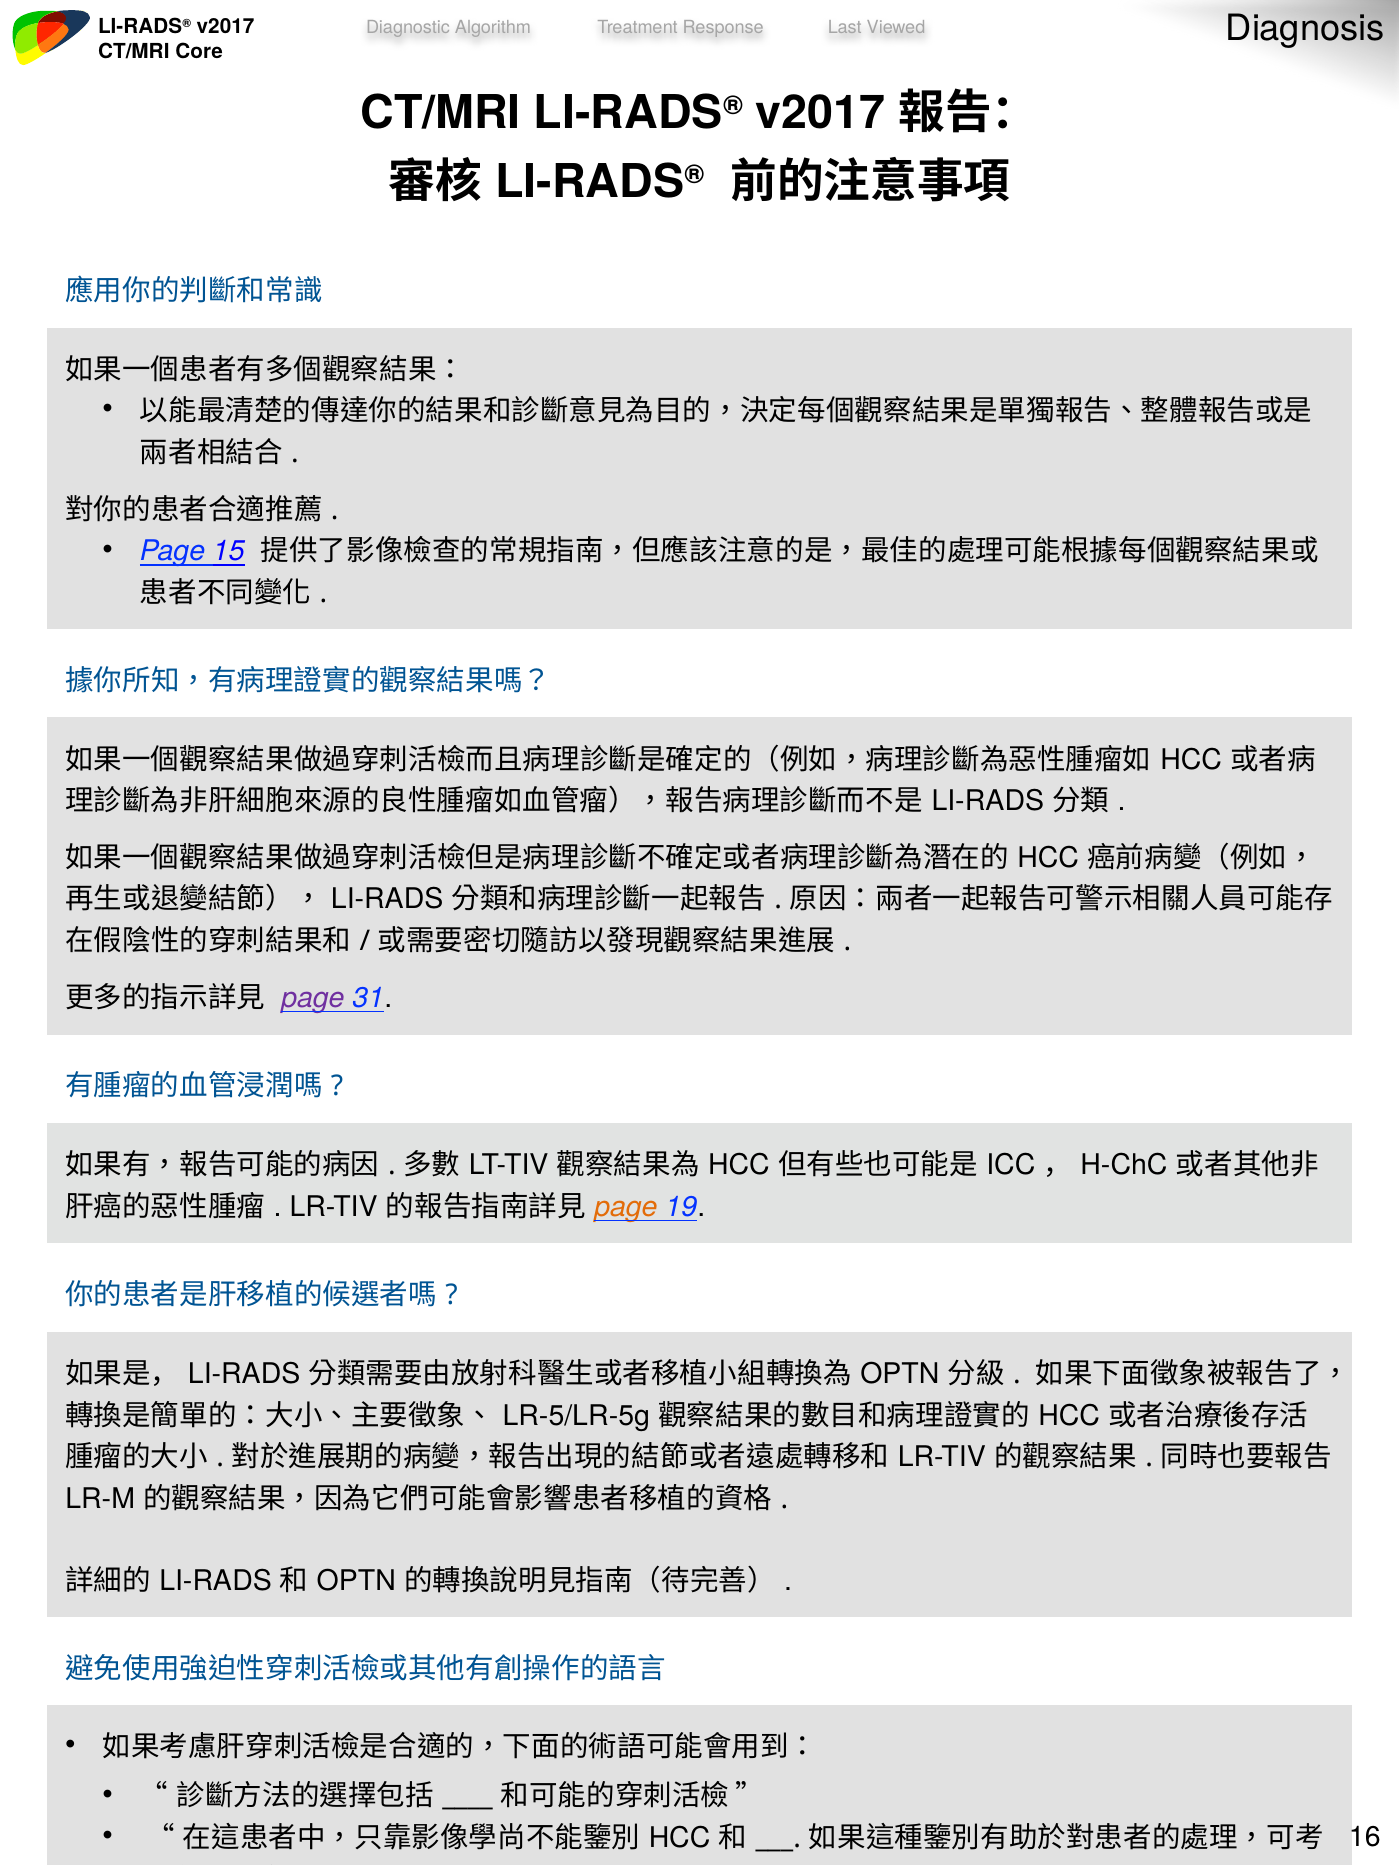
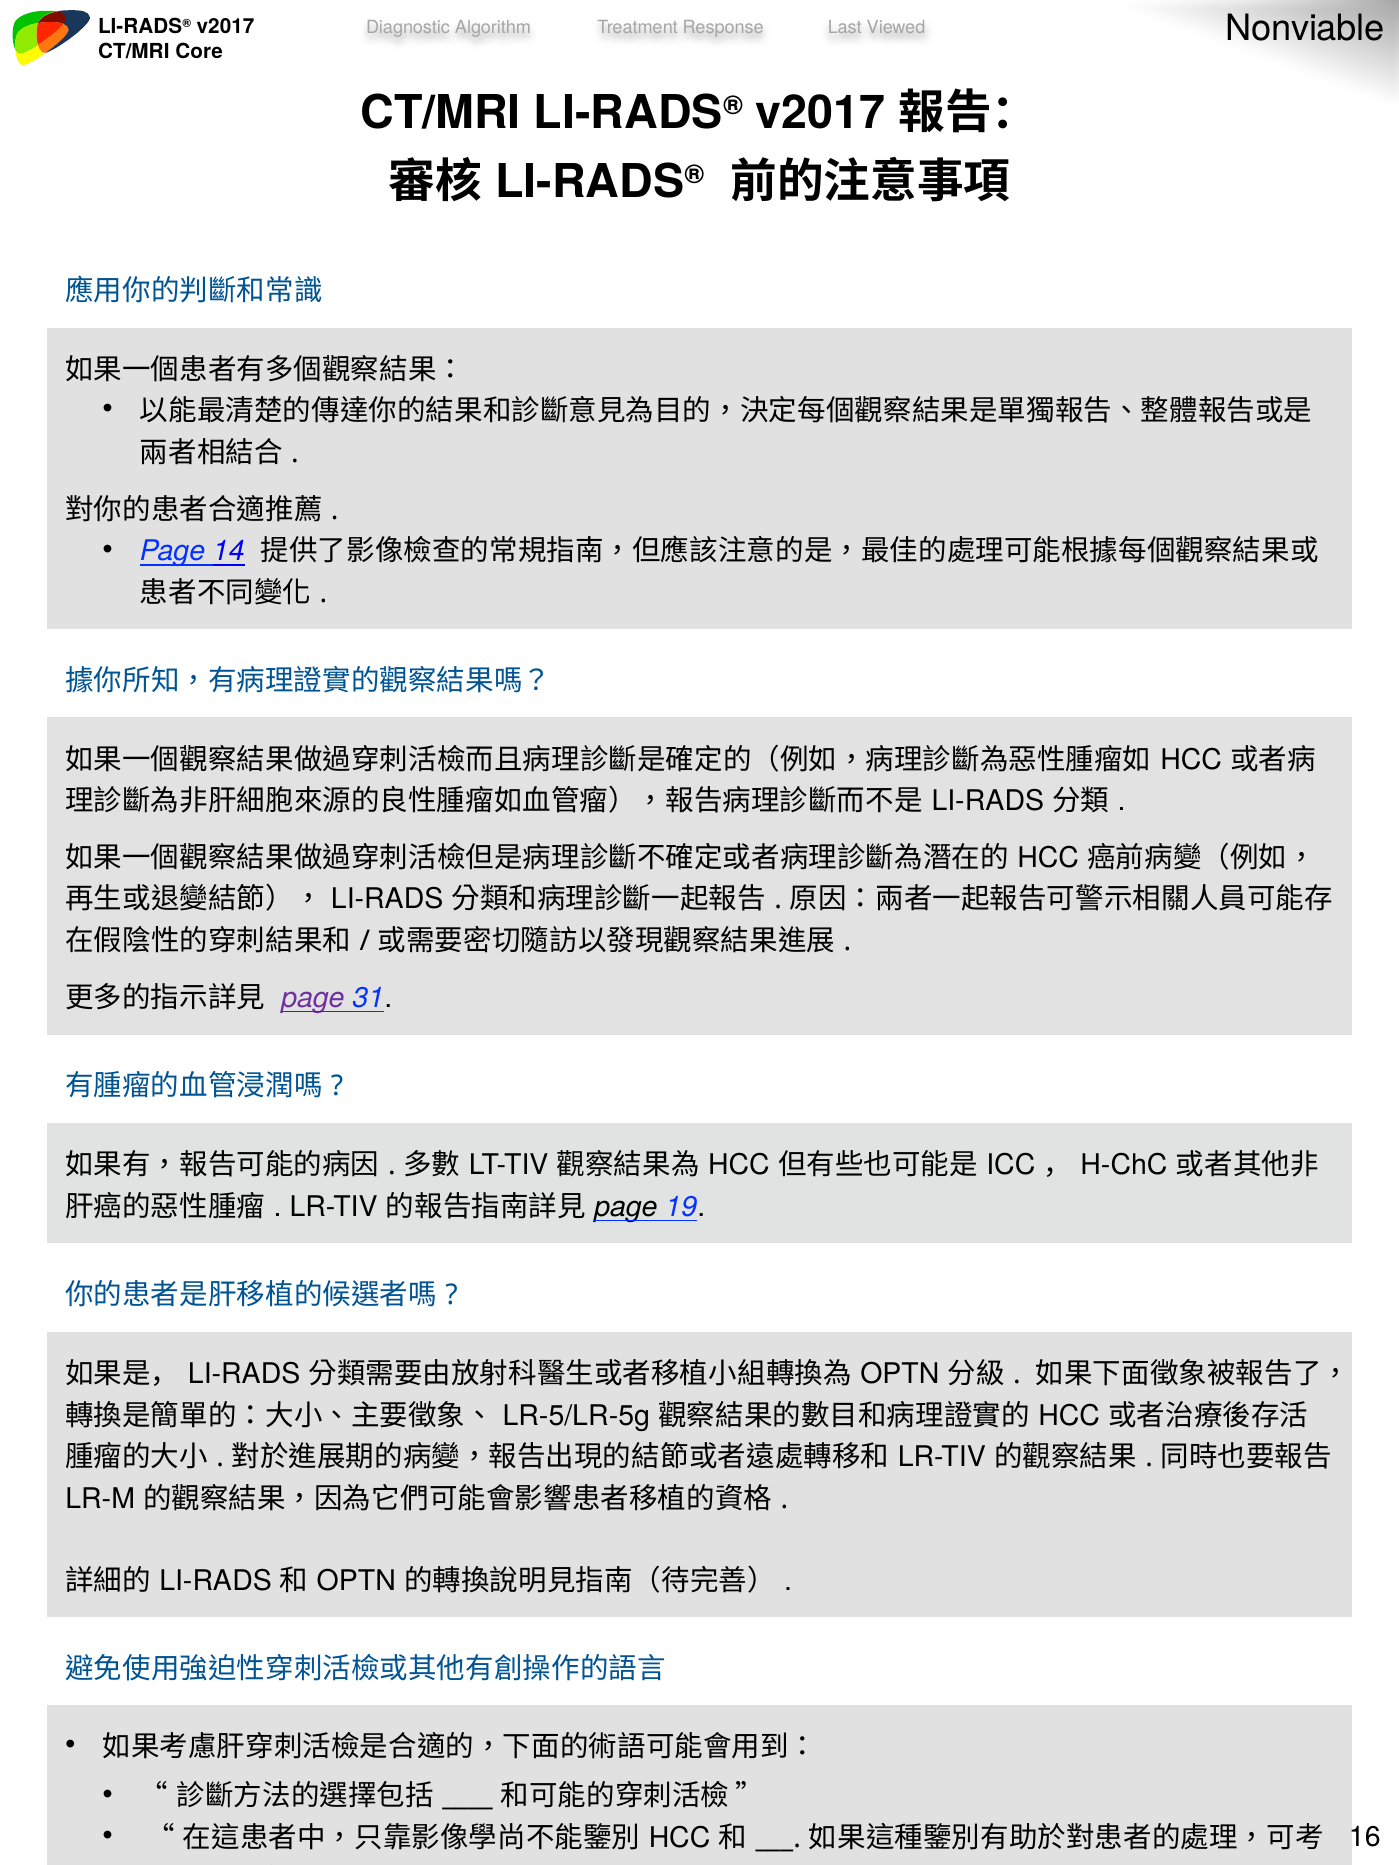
Diagnosis: Diagnosis -> Nonviable (1305, 28)
15: 15 -> 14 (229, 552)
page colour: orange -> black (626, 1207)
